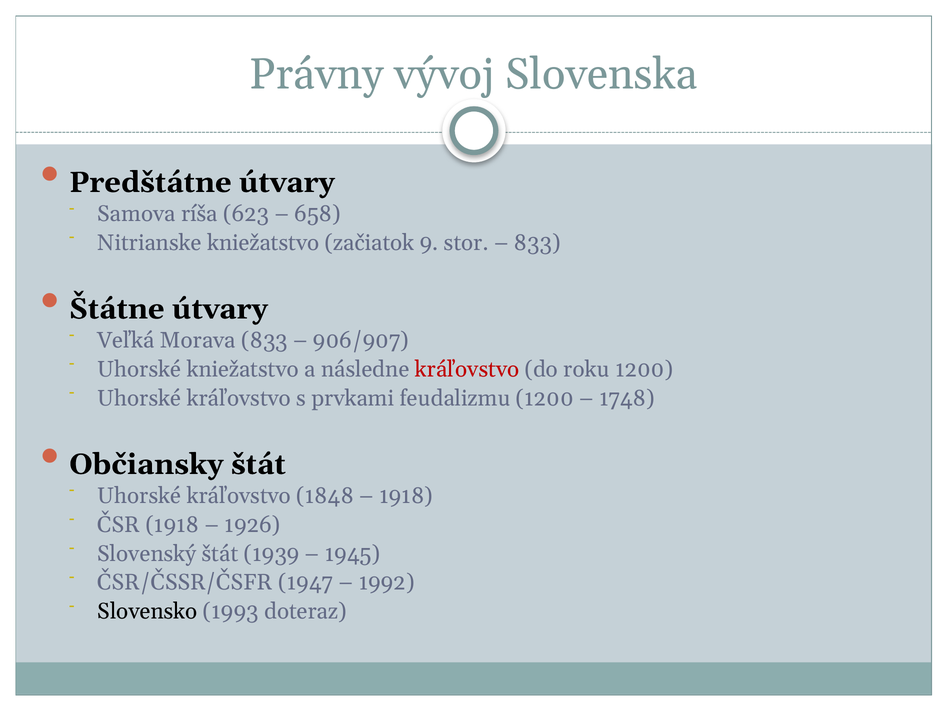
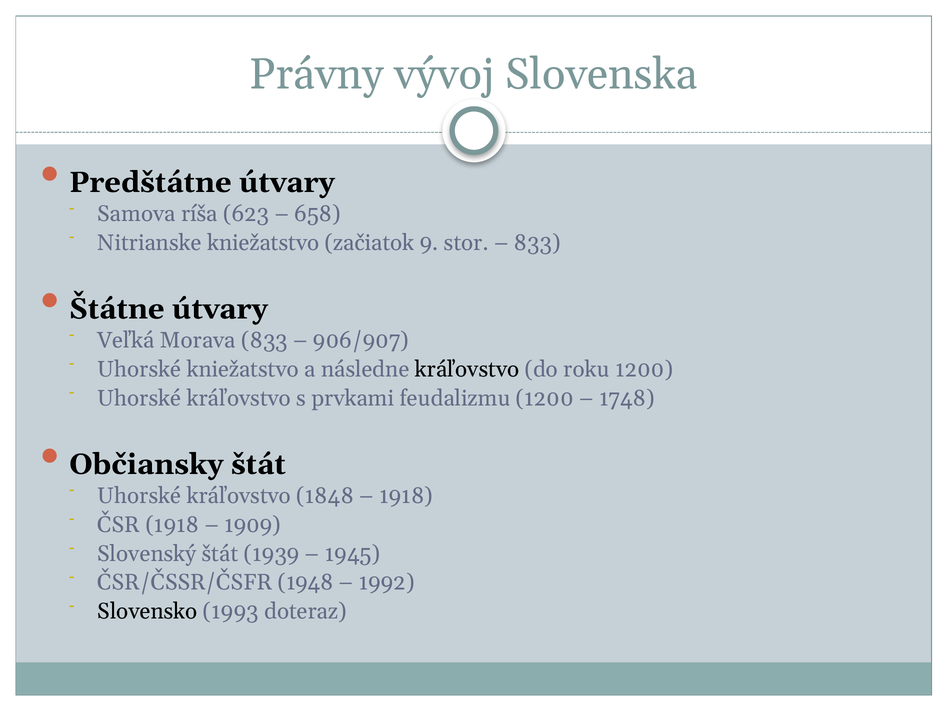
kráľovstvo colour: red -> black (467, 369)
1926: 1926 -> 1909 (252, 525)
1947: 1947 -> 1948 (306, 583)
